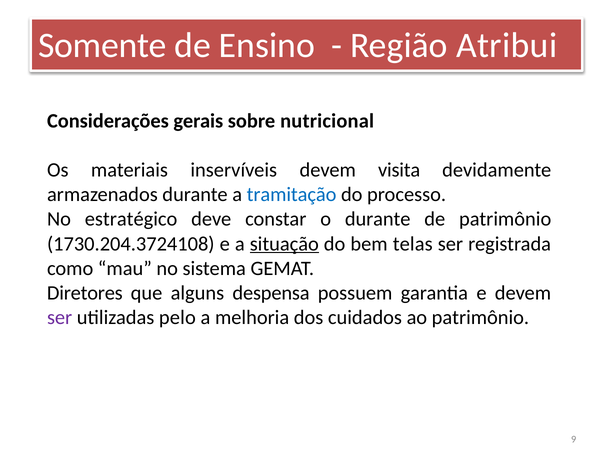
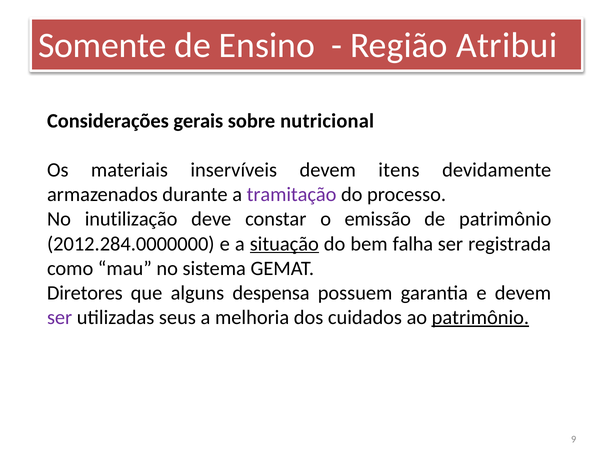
visita: visita -> itens (399, 170)
tramitação colour: blue -> purple (292, 195)
estratégico: estratégico -> inutilização (131, 219)
o durante: durante -> emissão (378, 219)
1730.204.3724108: 1730.204.3724108 -> 2012.284.0000000 (131, 244)
telas: telas -> falha (413, 244)
pelo: pelo -> seus (177, 317)
patrimônio underline: none -> present (480, 317)
